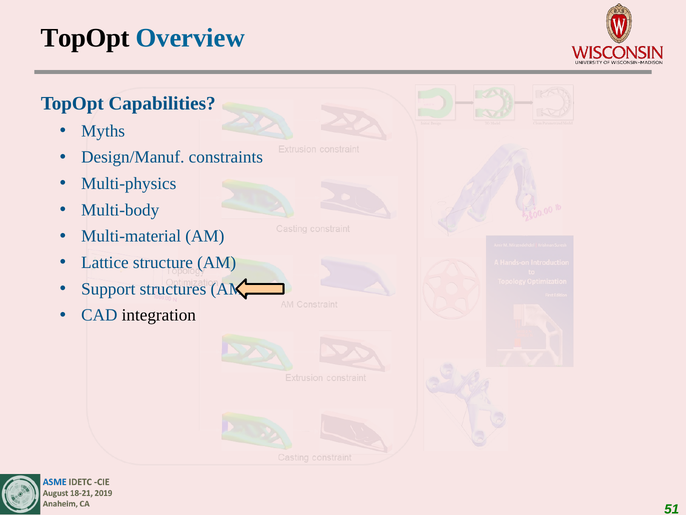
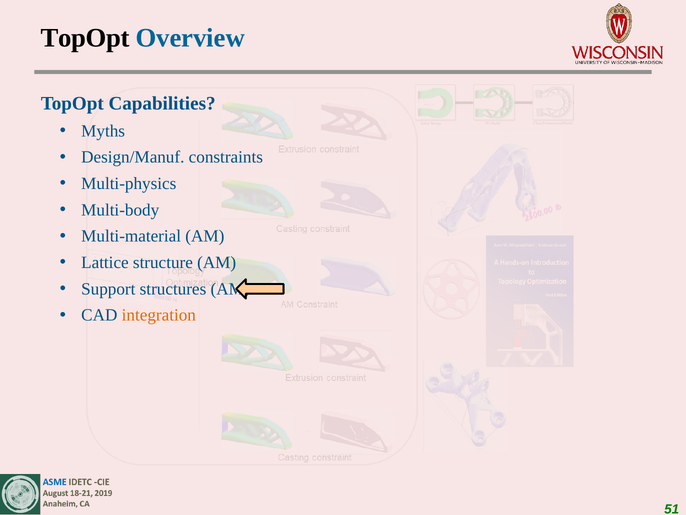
integration colour: black -> orange (159, 315)
